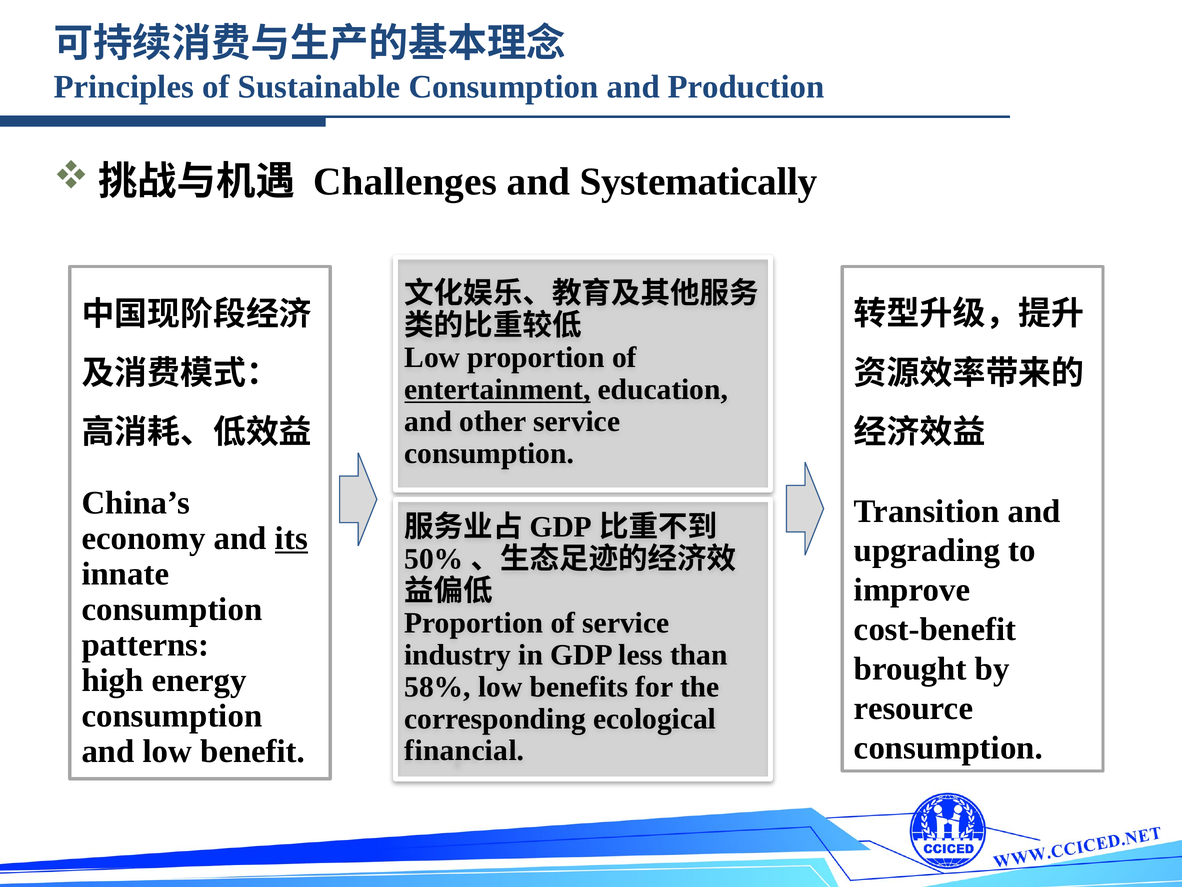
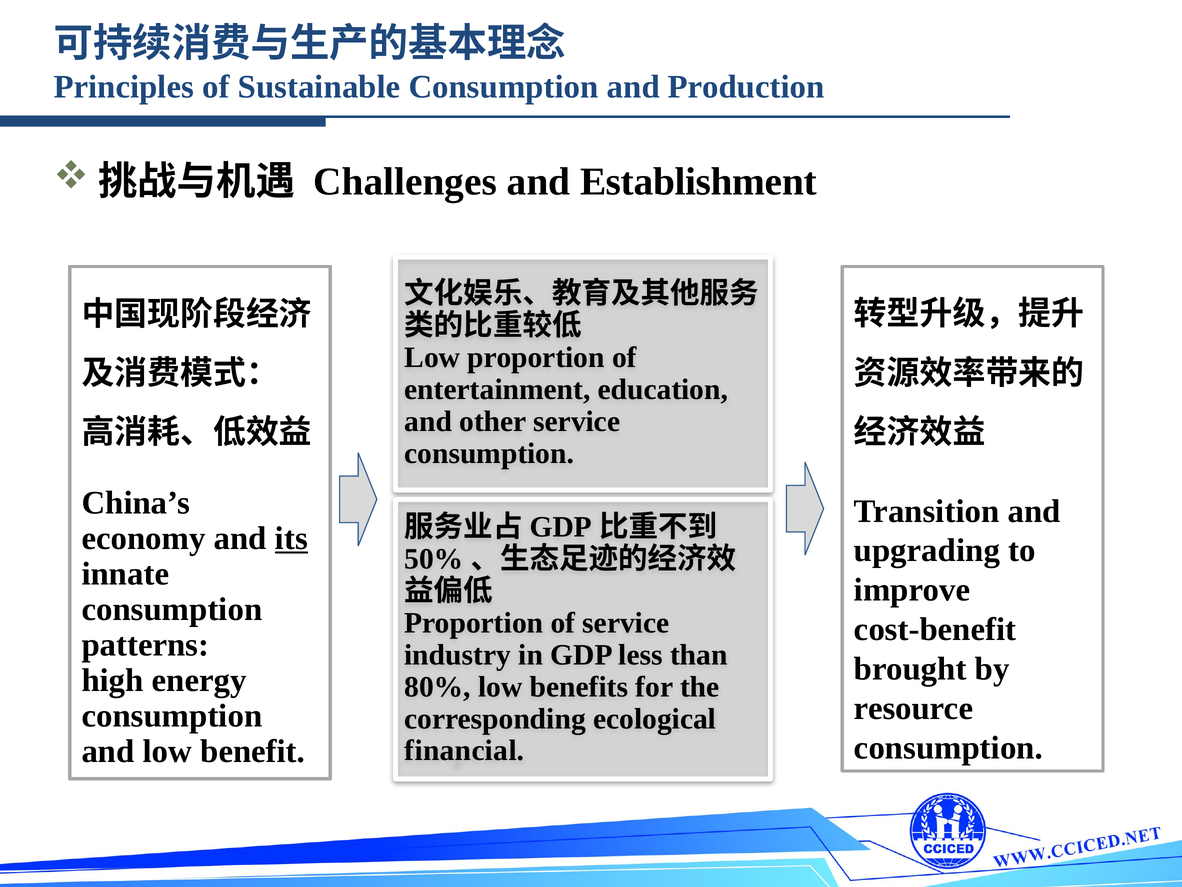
Systematically: Systematically -> Establishment (698, 182)
entertainment underline: present -> none (497, 389)
58%: 58% -> 80% (438, 686)
